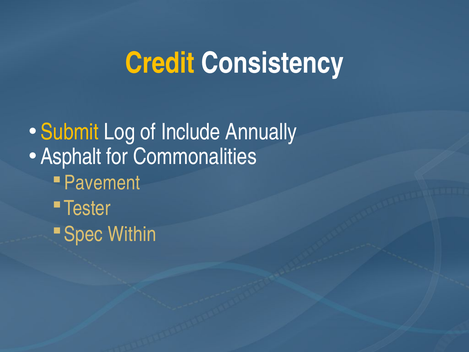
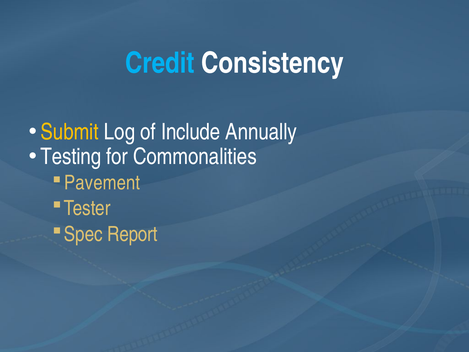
Credit colour: yellow -> light blue (160, 63)
Asphalt: Asphalt -> Testing (71, 156)
Within: Within -> Report (132, 234)
